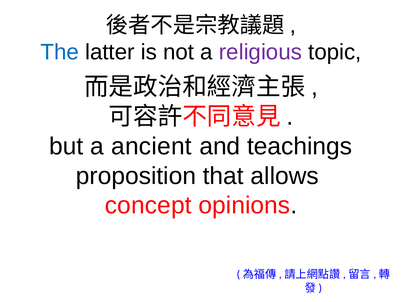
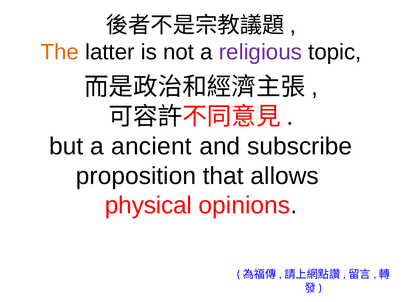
The colour: blue -> orange (60, 52)
teachings: teachings -> subscribe (300, 146)
concept: concept -> physical (148, 205)
